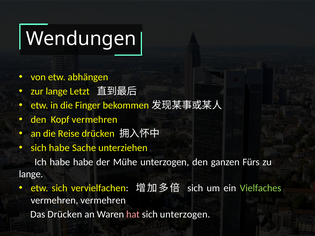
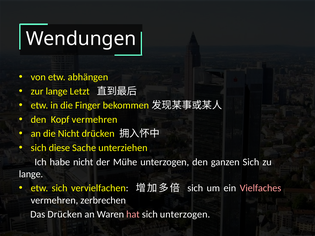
die Reise: Reise -> Nicht (69, 134)
sich habe: habe -> diese (59, 148)
habe habe: habe -> nicht (83, 162)
ganzen Fürs: Fürs -> Sich (251, 162)
Vielfaches colour: light green -> pink (261, 188)
vermehren vermehren: vermehren -> zerbrechen (103, 200)
